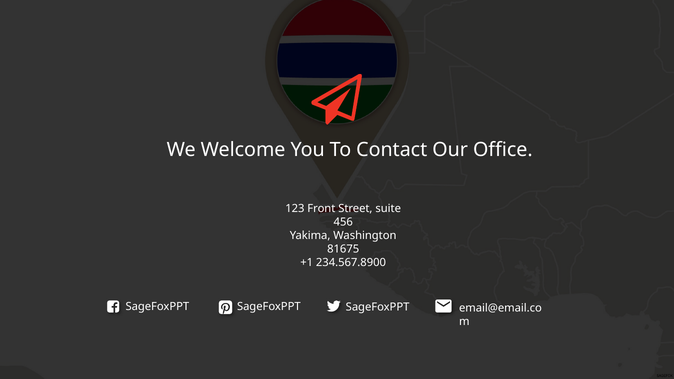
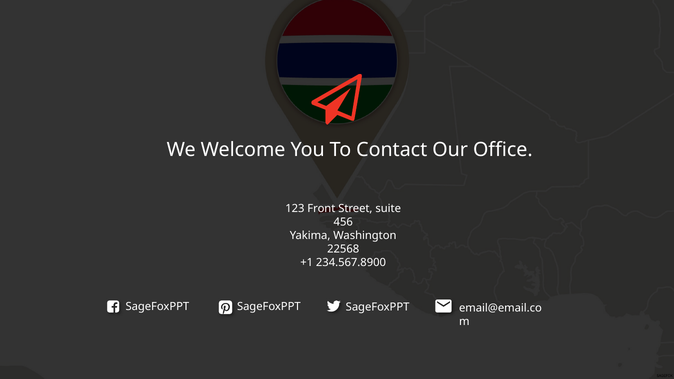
81675: 81675 -> 22568 (343, 249)
